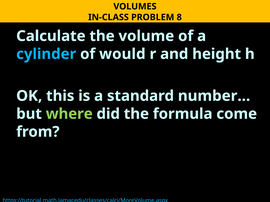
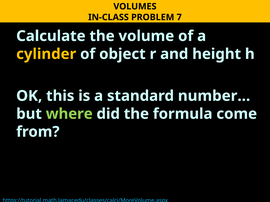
8: 8 -> 7 (179, 17)
cylinder colour: light blue -> yellow (46, 54)
would: would -> object (122, 54)
